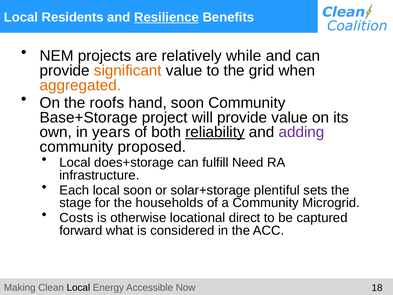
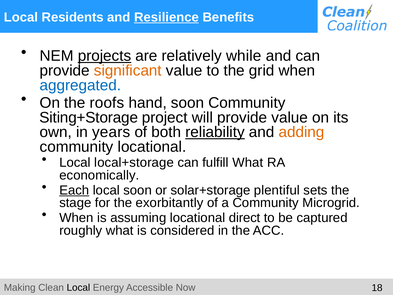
projects underline: none -> present (104, 56)
aggregated colour: orange -> blue (80, 85)
Base+Storage: Base+Storage -> Siting+Storage (89, 117)
adding colour: purple -> orange (301, 132)
community proposed: proposed -> locational (152, 147)
does+storage: does+storage -> local+storage (134, 163)
fulfill Need: Need -> What (248, 163)
infrastructure: infrastructure -> economically (99, 175)
Each underline: none -> present (74, 190)
households: households -> exorbitantly (170, 203)
Costs: Costs -> When (76, 218)
otherwise: otherwise -> assuming (138, 218)
forward: forward -> roughly (81, 230)
